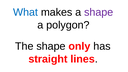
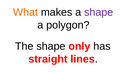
What colour: blue -> orange (26, 12)
